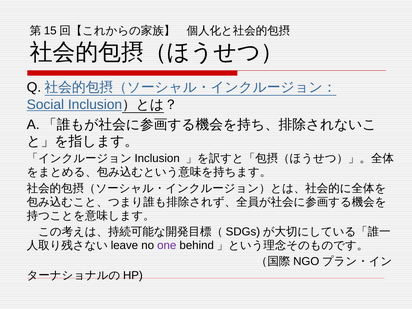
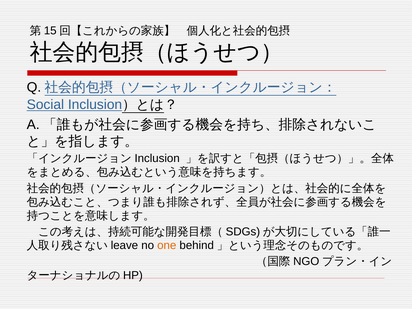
one colour: purple -> orange (167, 245)
